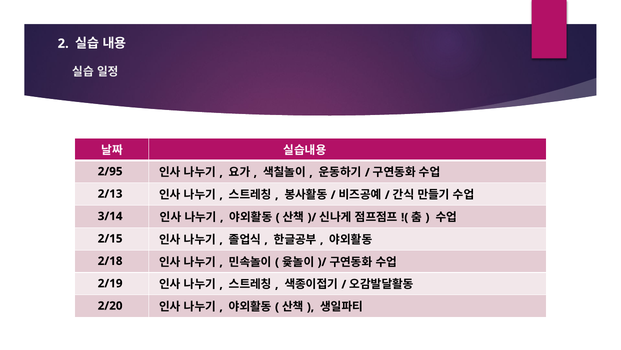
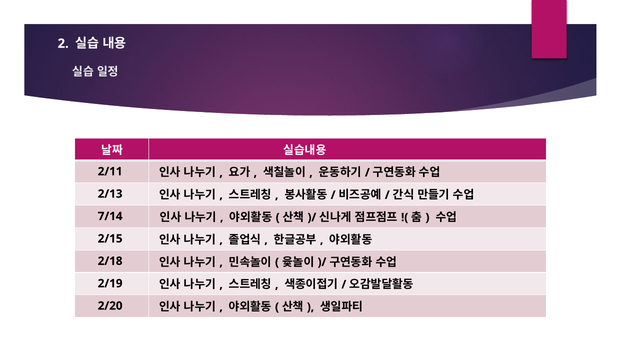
2/95: 2/95 -> 2/11 (110, 171)
3/14: 3/14 -> 7/14 (110, 216)
